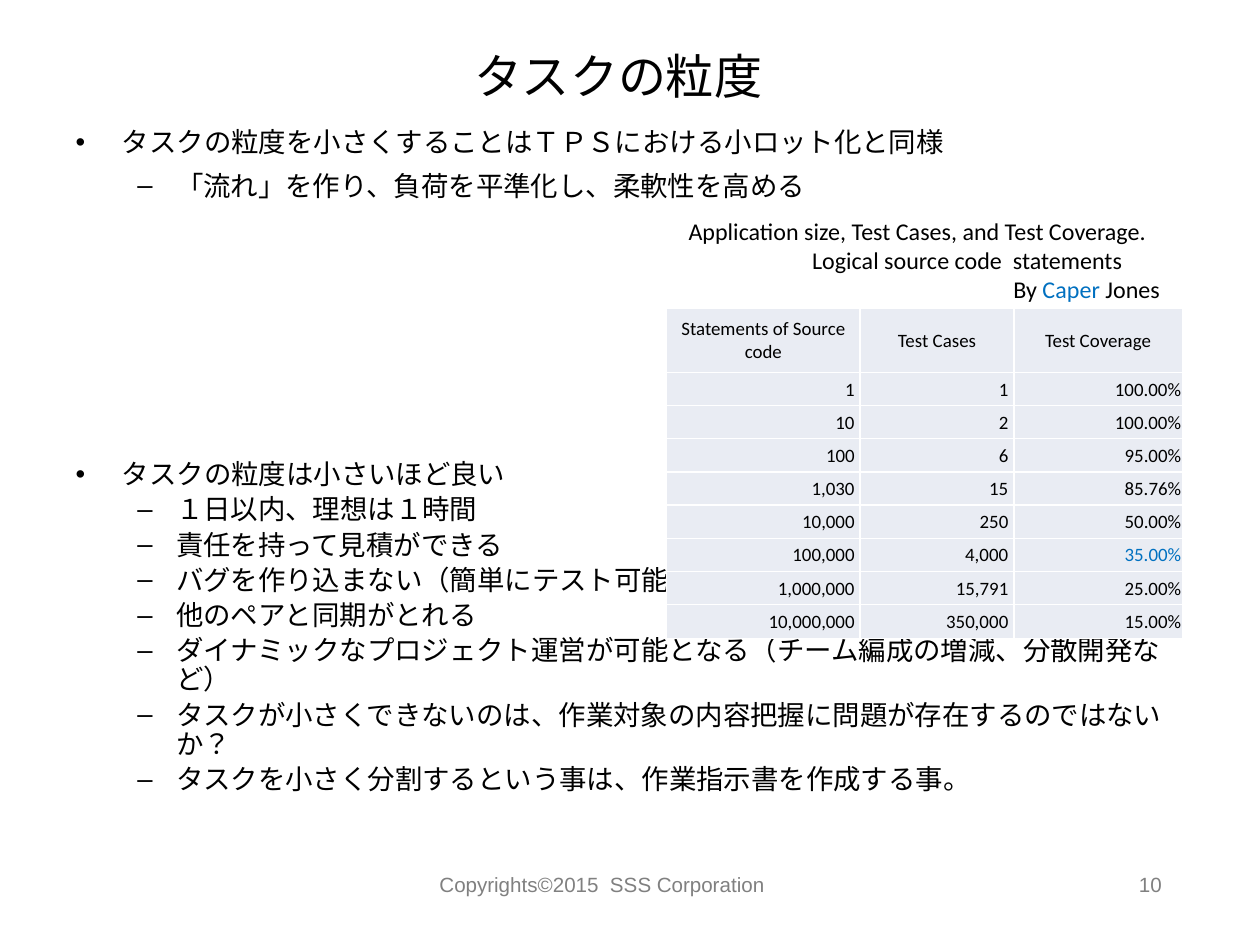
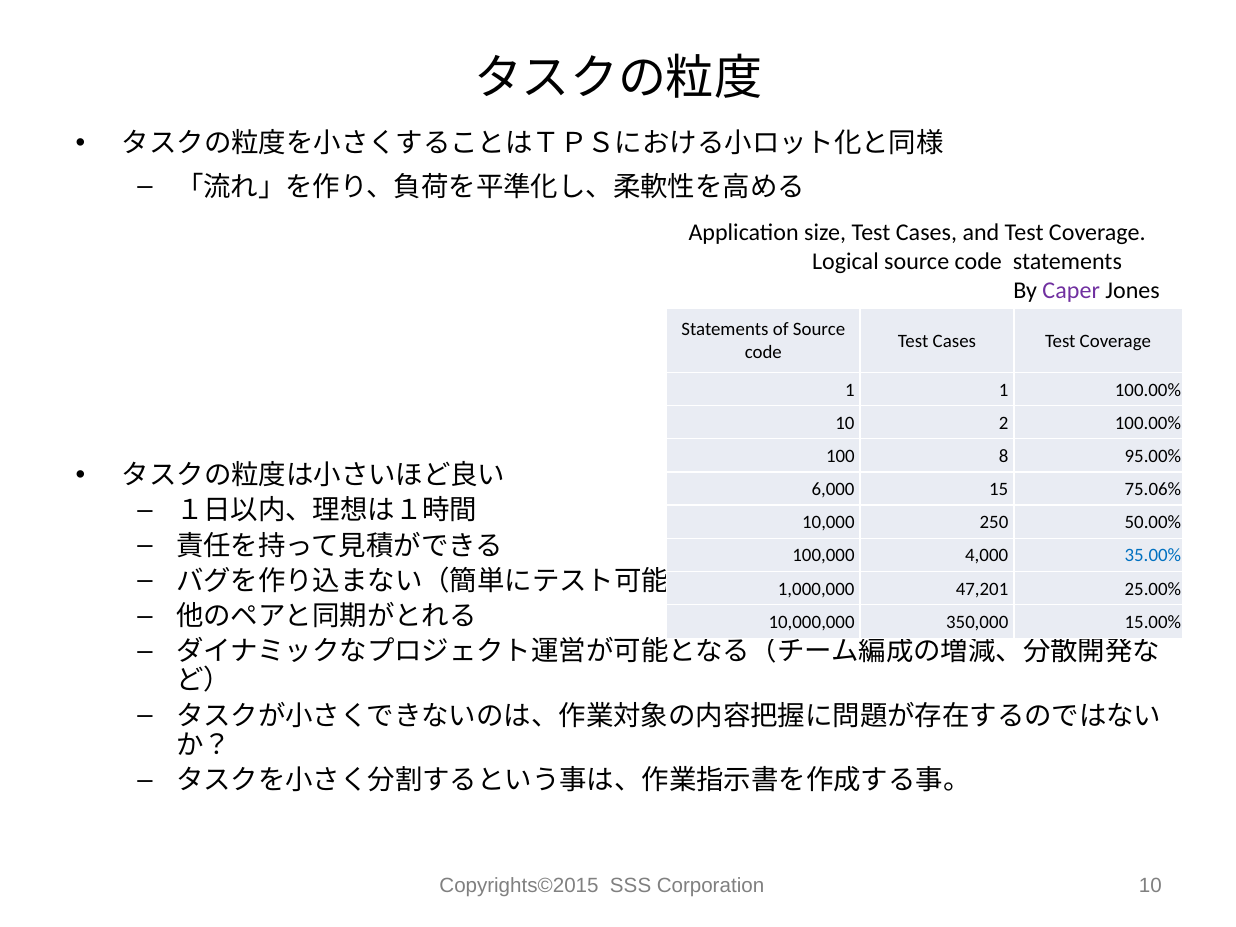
Caper colour: blue -> purple (1071, 290)
6: 6 -> 8 (1004, 456)
1,030: 1,030 -> 6,000 (833, 489)
85.76%: 85.76% -> 75.06% (1153, 489)
15,791: 15,791 -> 47,201 (982, 589)
